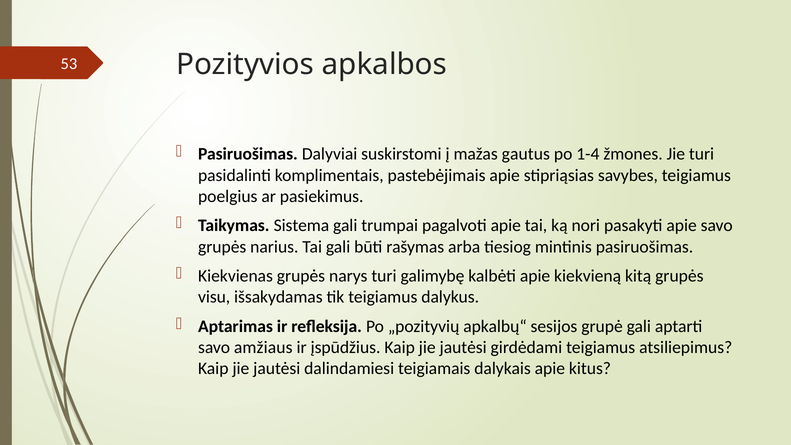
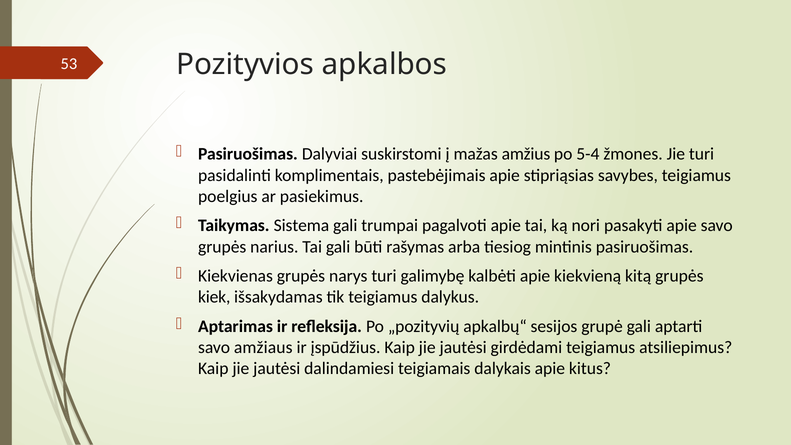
gautus: gautus -> amžius (526, 154)
1-4: 1-4 -> 5-4 (588, 154)
visu: visu -> kiek (214, 297)
